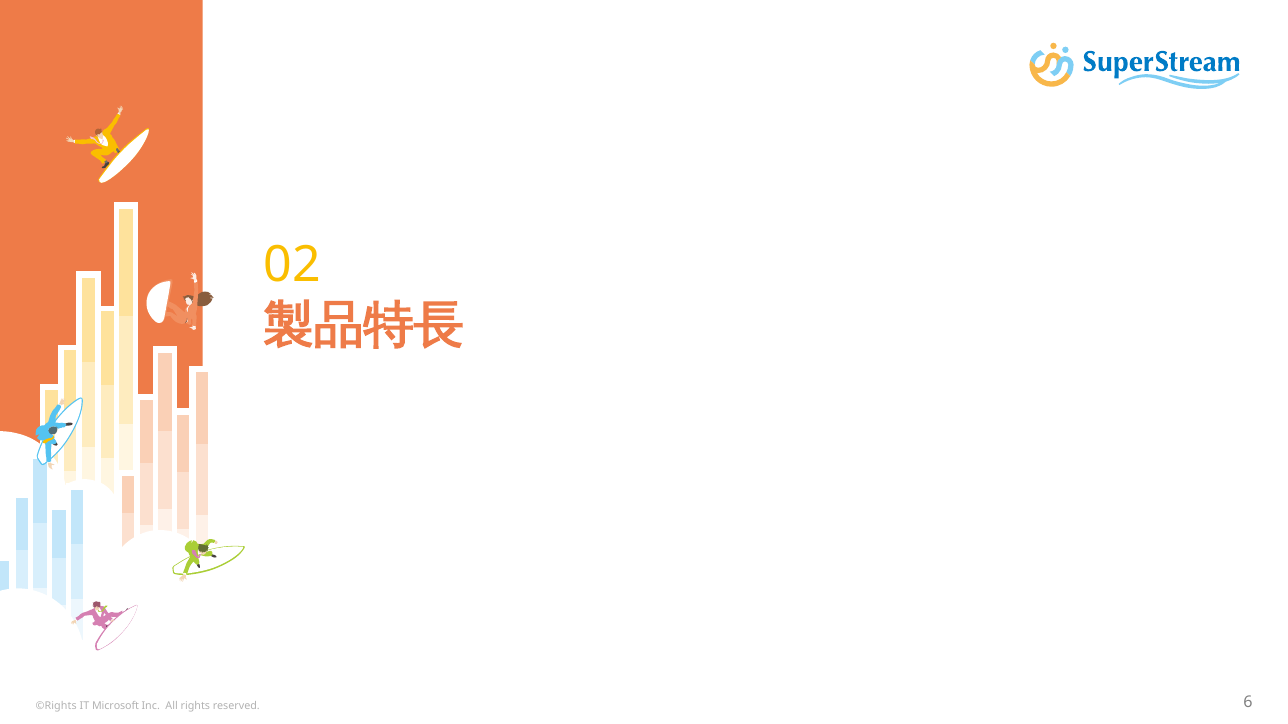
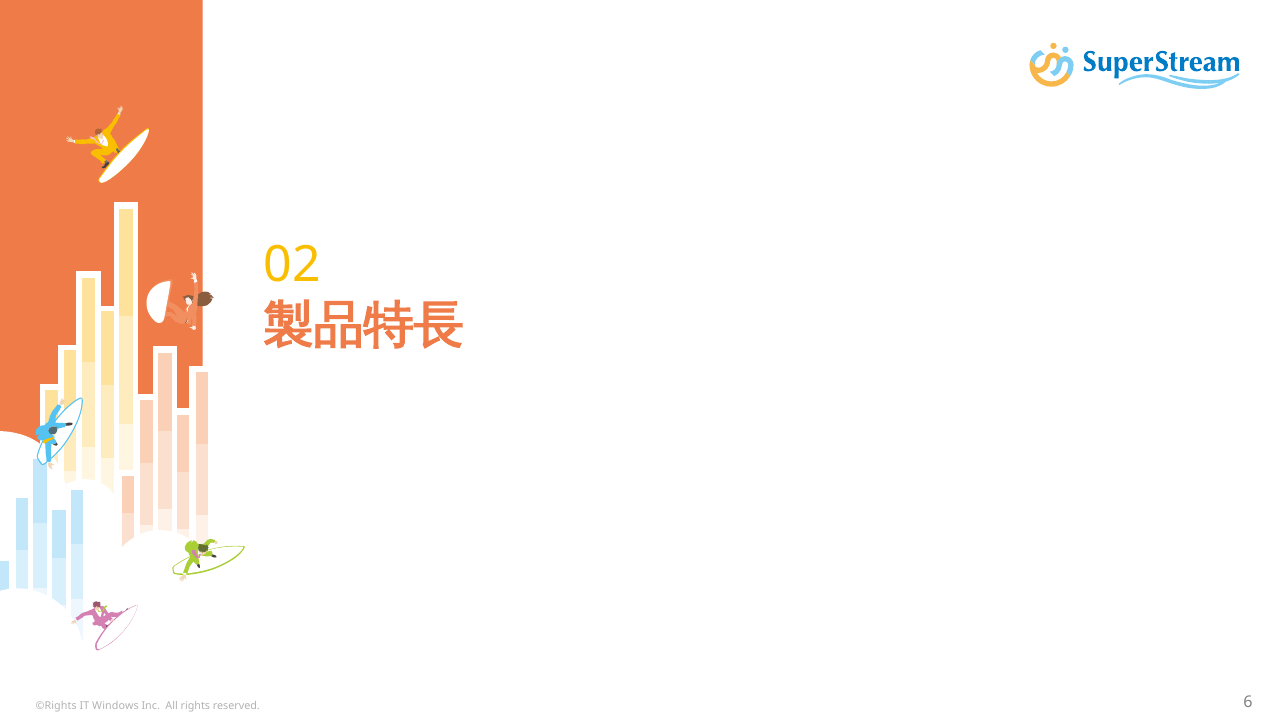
Microsoft: Microsoft -> Windows (115, 706)
